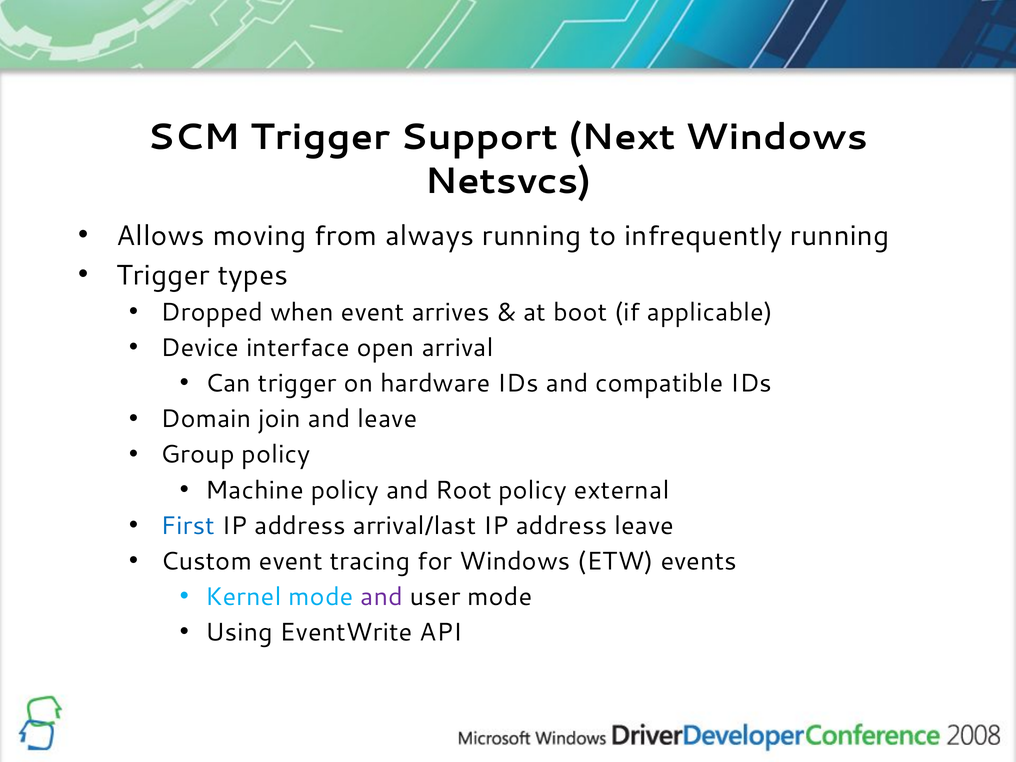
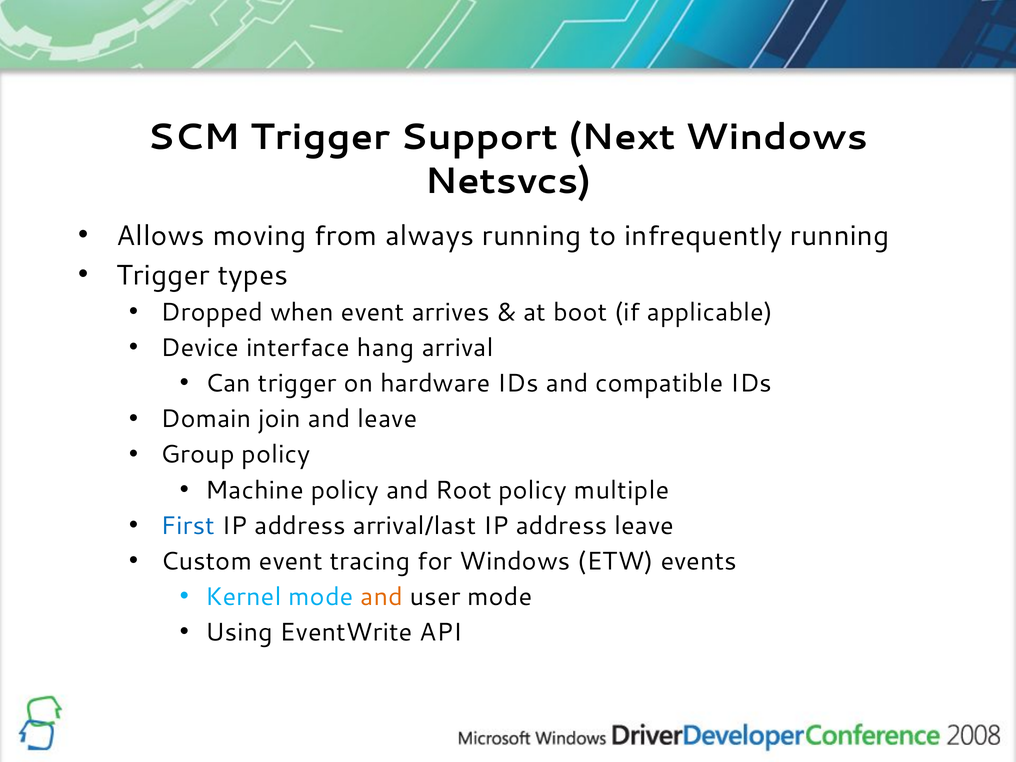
open: open -> hang (386, 348)
external: external -> multiple (622, 490)
and colour: purple -> orange (382, 597)
